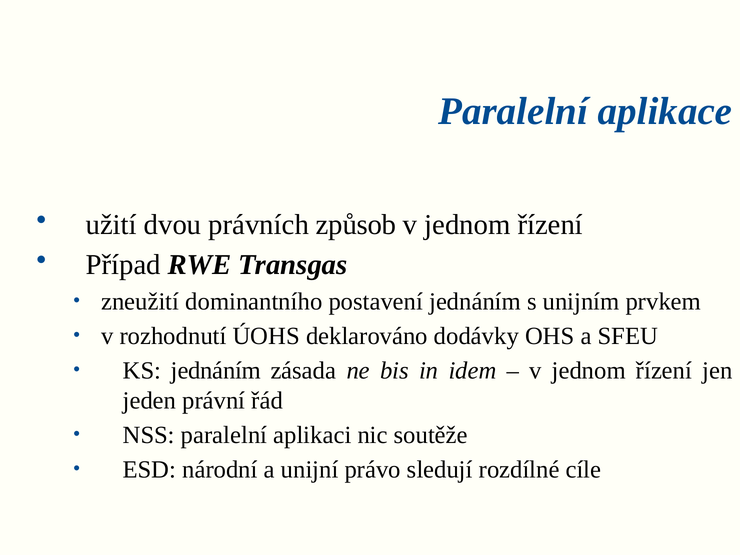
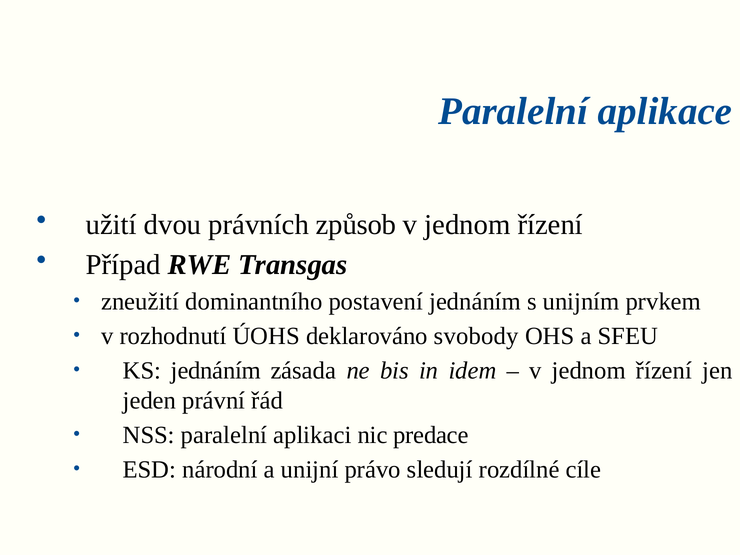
dodávky: dodávky -> svobody (476, 336)
soutěže: soutěže -> predace (431, 435)
